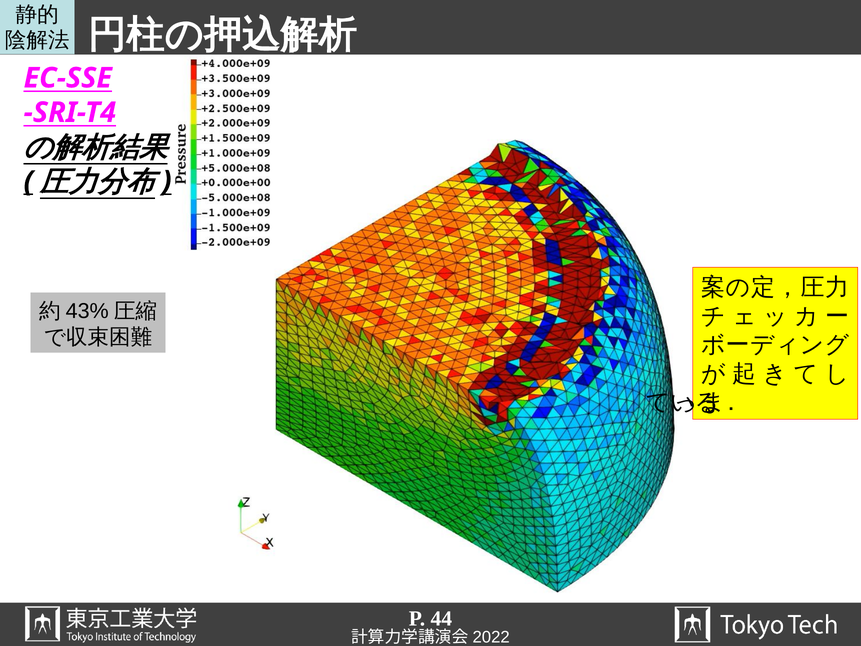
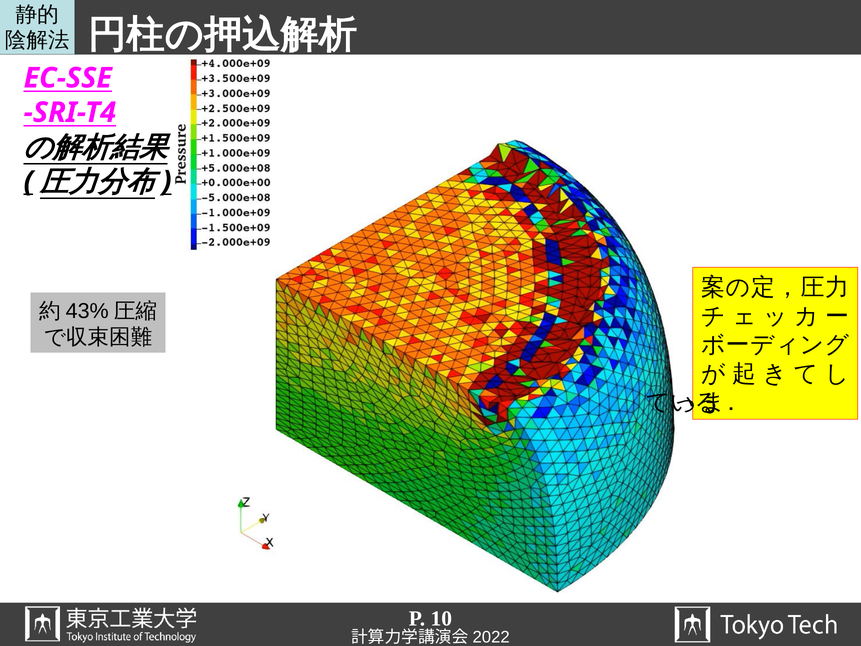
44: 44 -> 10 (441, 618)
